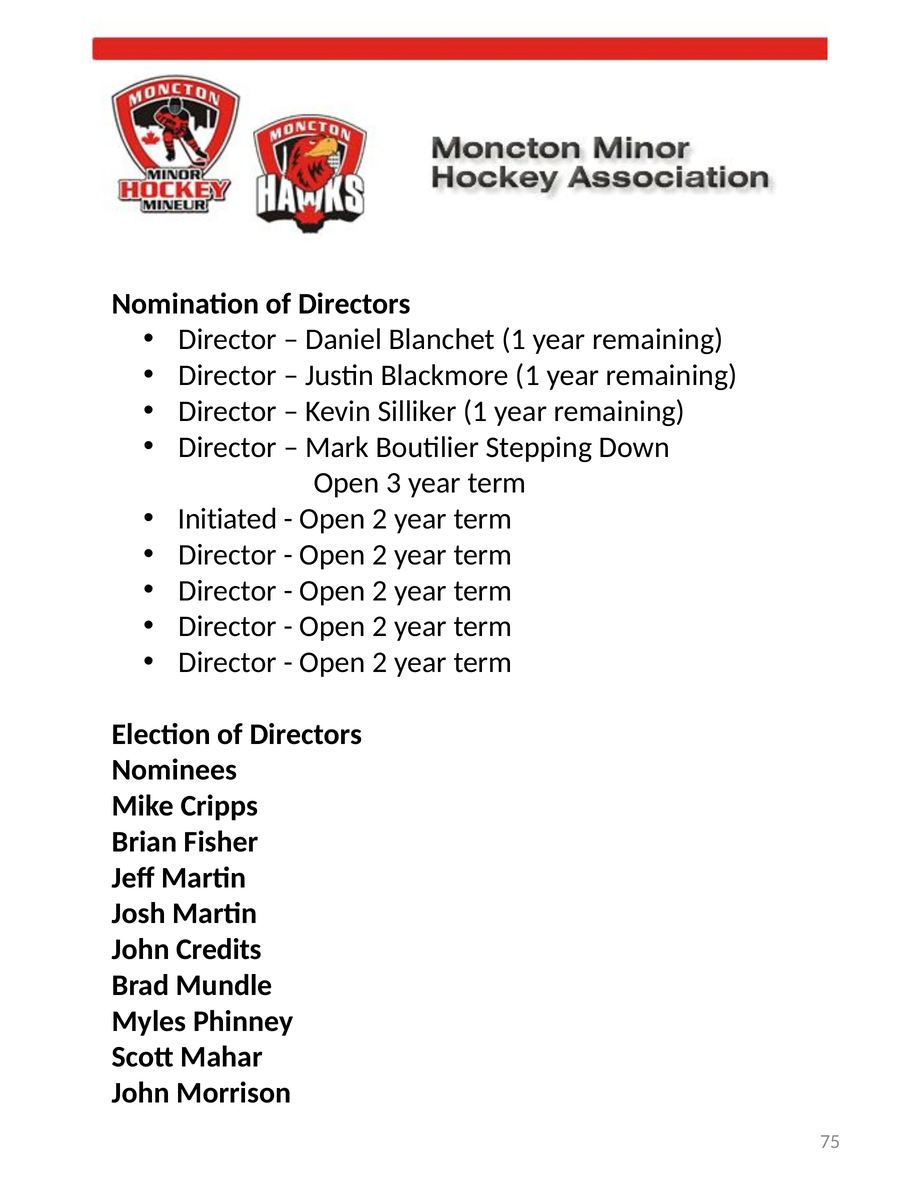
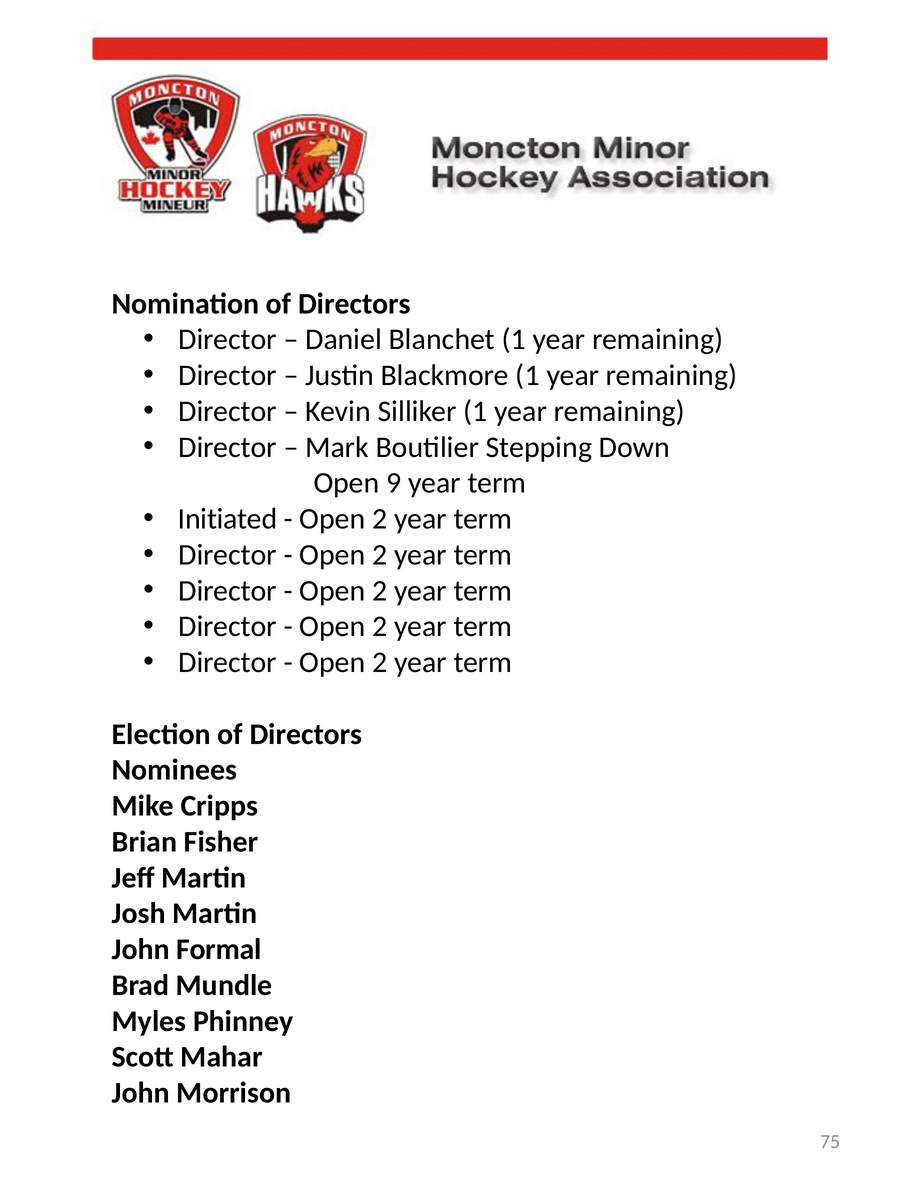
3: 3 -> 9 (394, 483)
Credits: Credits -> Formal (219, 949)
